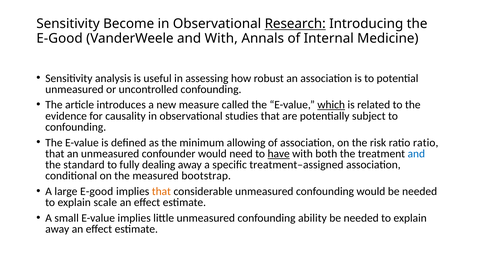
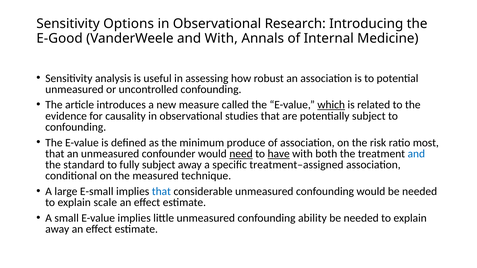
Become: Become -> Options (129, 24)
Research underline: present -> none (295, 24)
allowing: allowing -> produce (246, 143)
ratio ratio: ratio -> most (426, 143)
need underline: none -> present (241, 154)
fully dealing: dealing -> subject (159, 165)
bootstrap: bootstrap -> technique (206, 176)
large E-good: E-good -> E-small (97, 192)
that colour: orange -> blue (161, 192)
